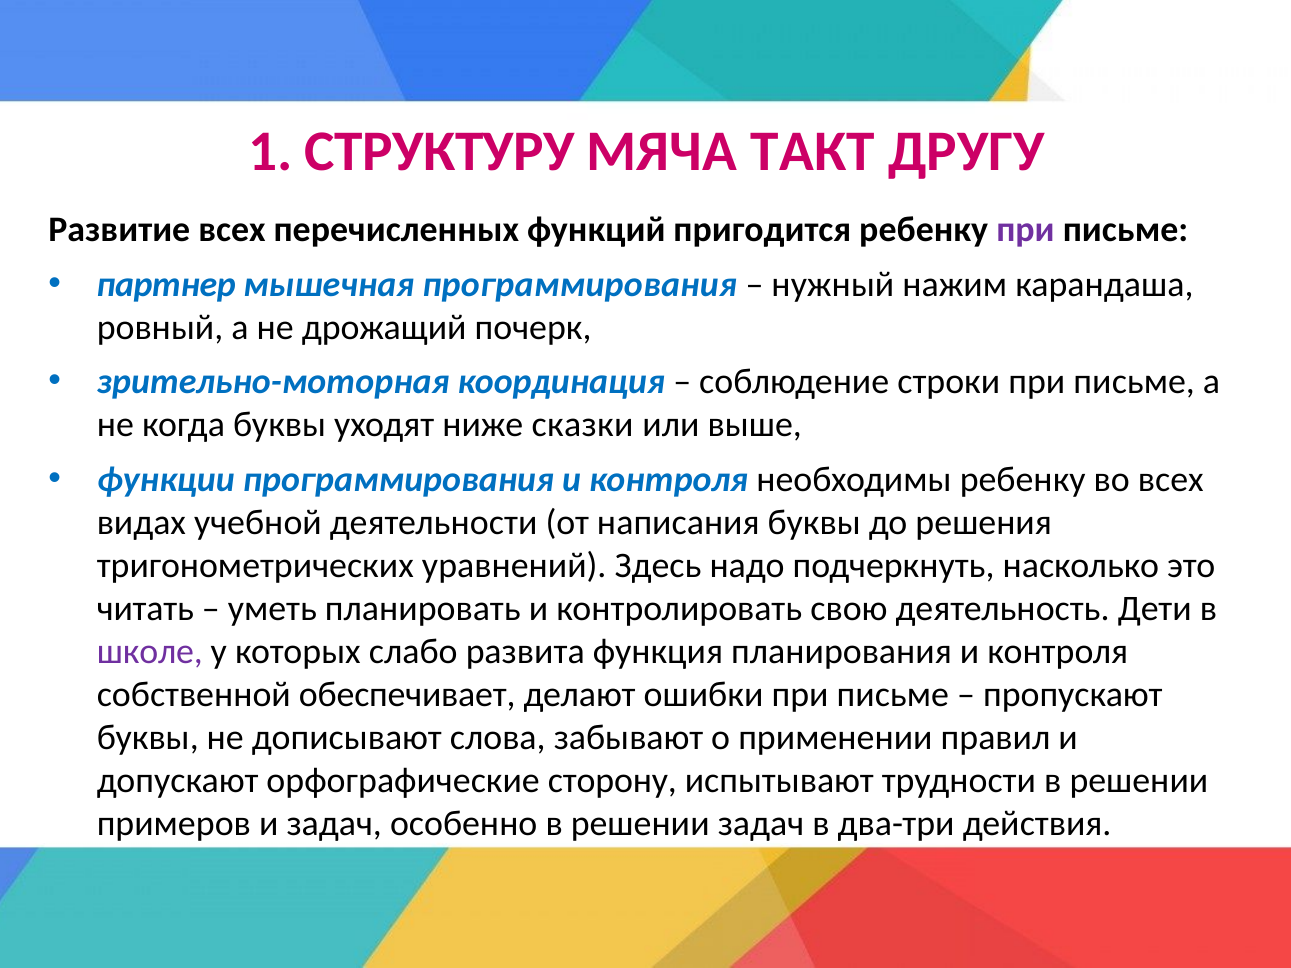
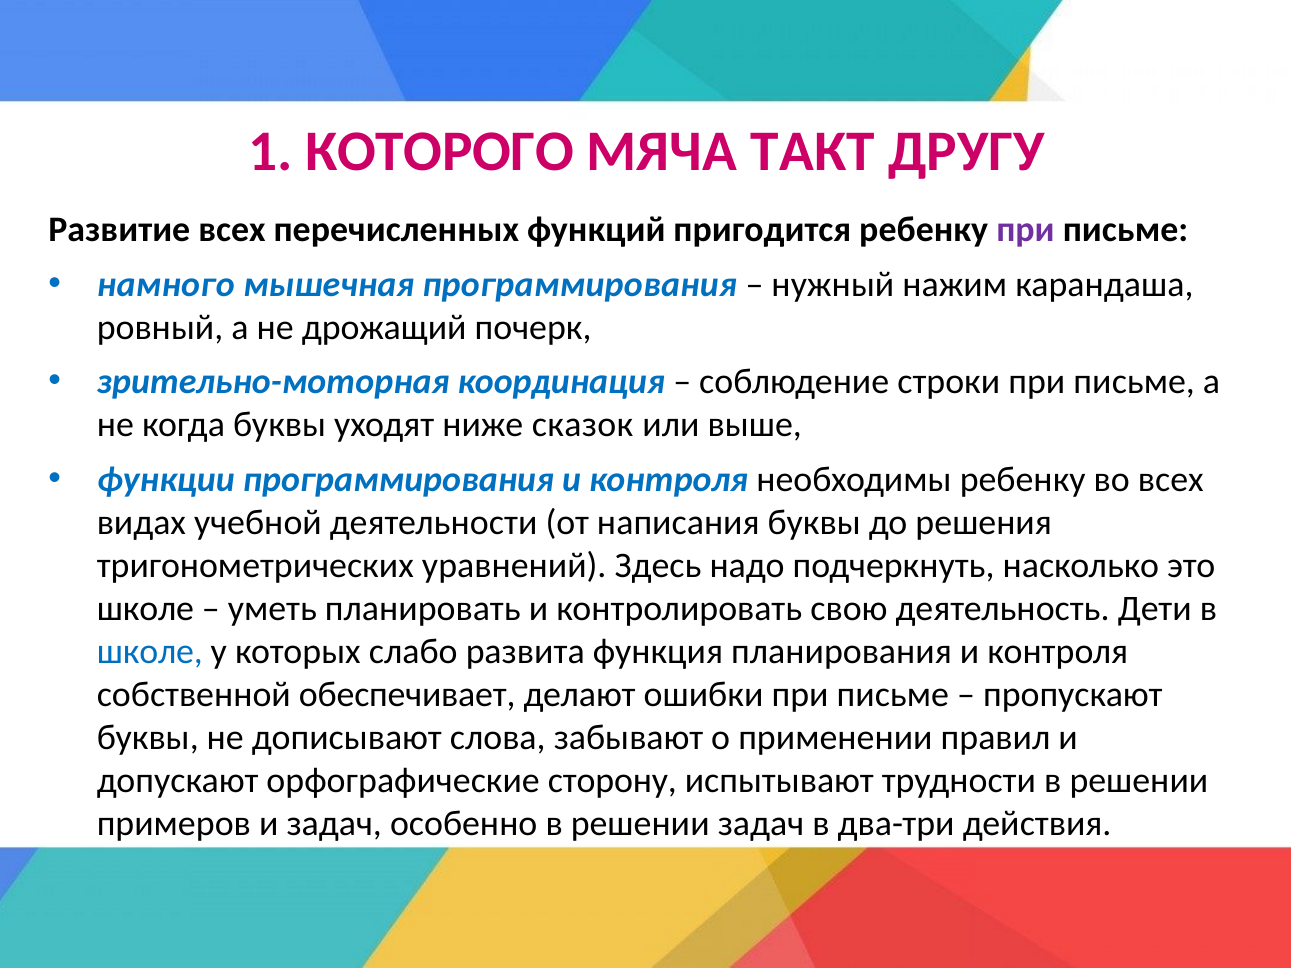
СТРУКТУРУ: СТРУКТУРУ -> КОТОРОГО (440, 152)
партнер: партнер -> намного (166, 284)
сказки: сказки -> сказок (583, 425)
читать: читать -> школе (145, 609)
школе colour: purple -> blue (150, 652)
